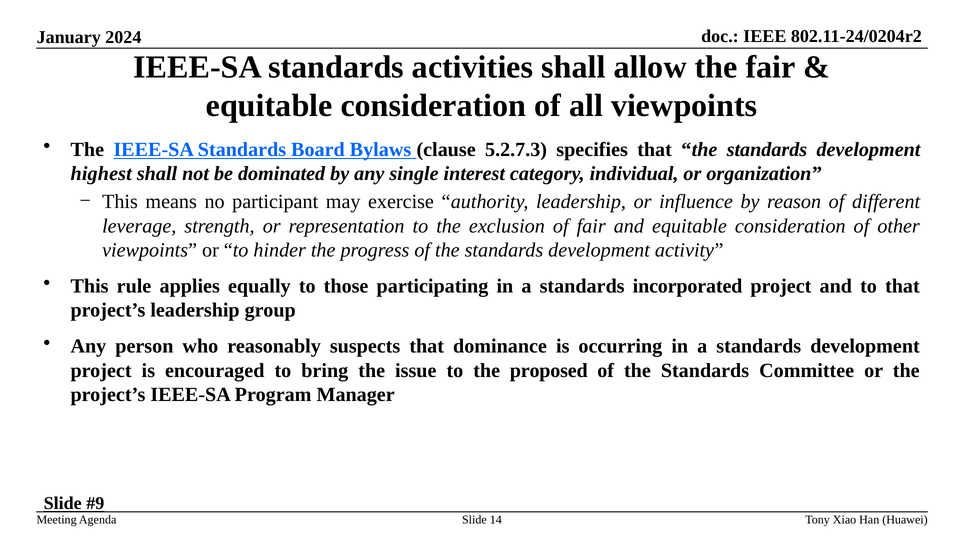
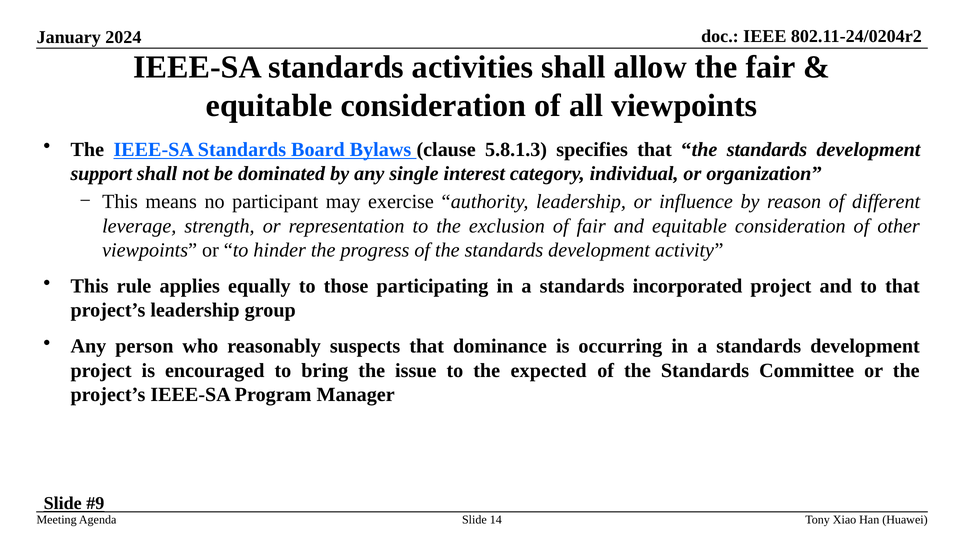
5.2.7.3: 5.2.7.3 -> 5.8.1.3 (516, 150)
highest: highest -> support (101, 174)
proposed: proposed -> expected (549, 371)
